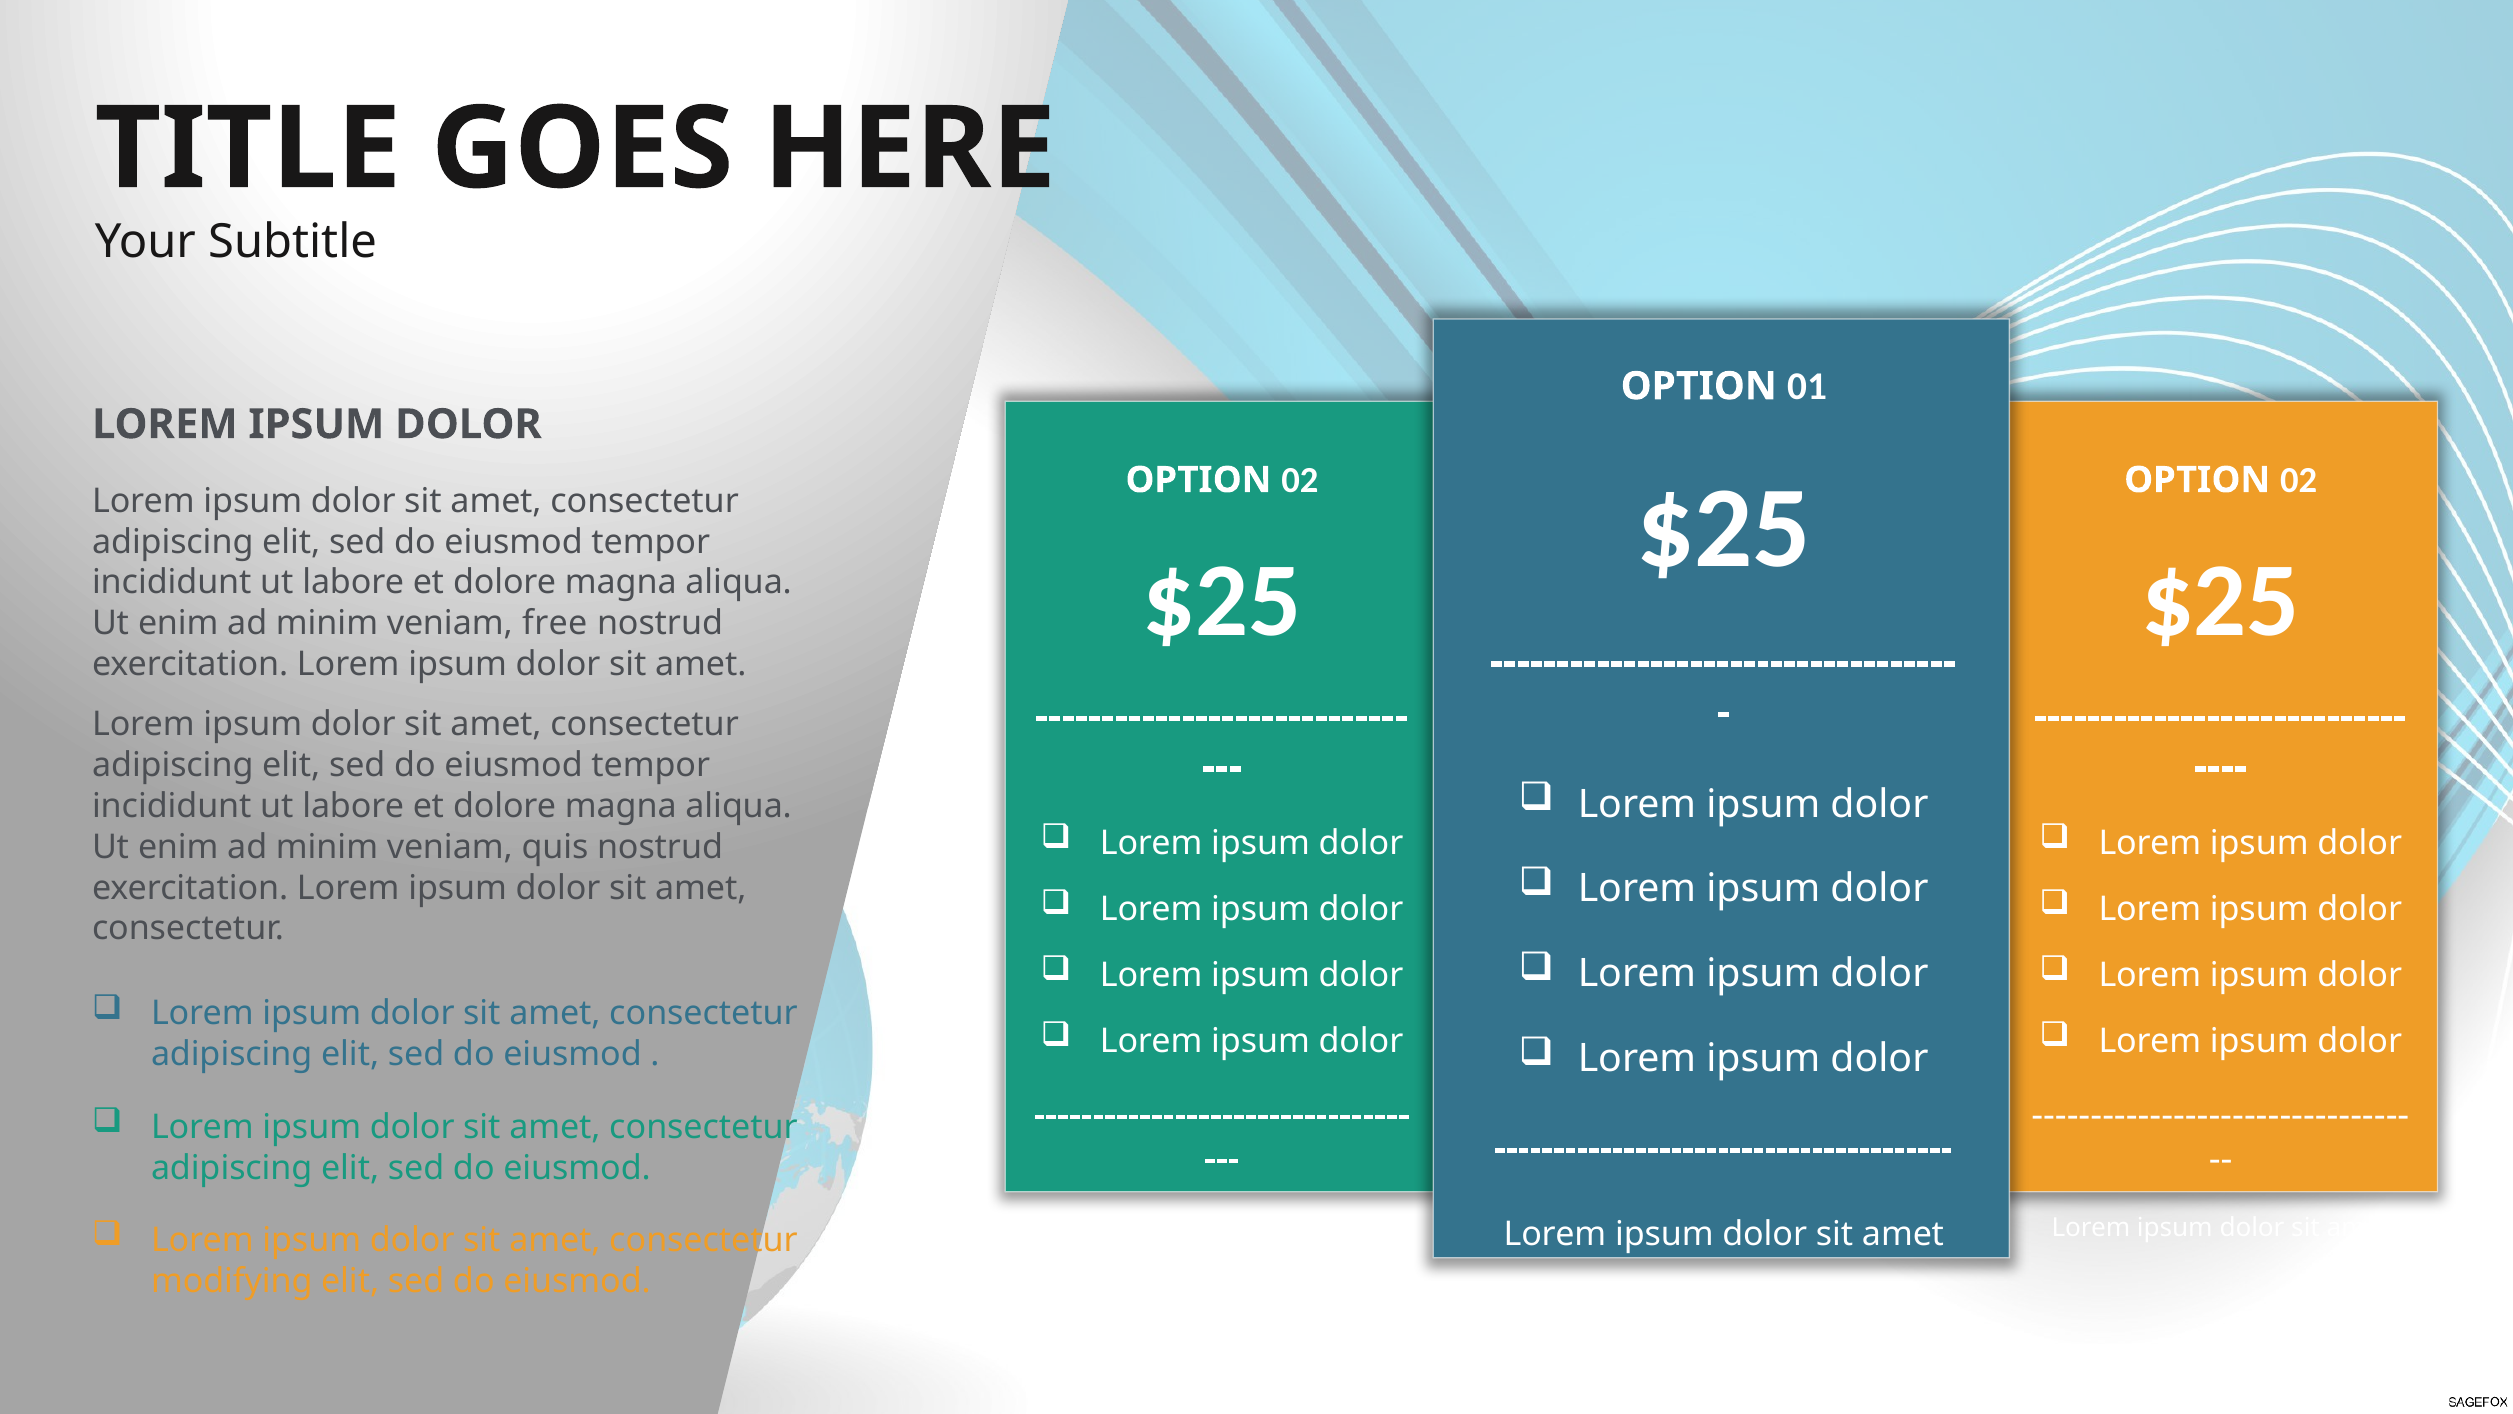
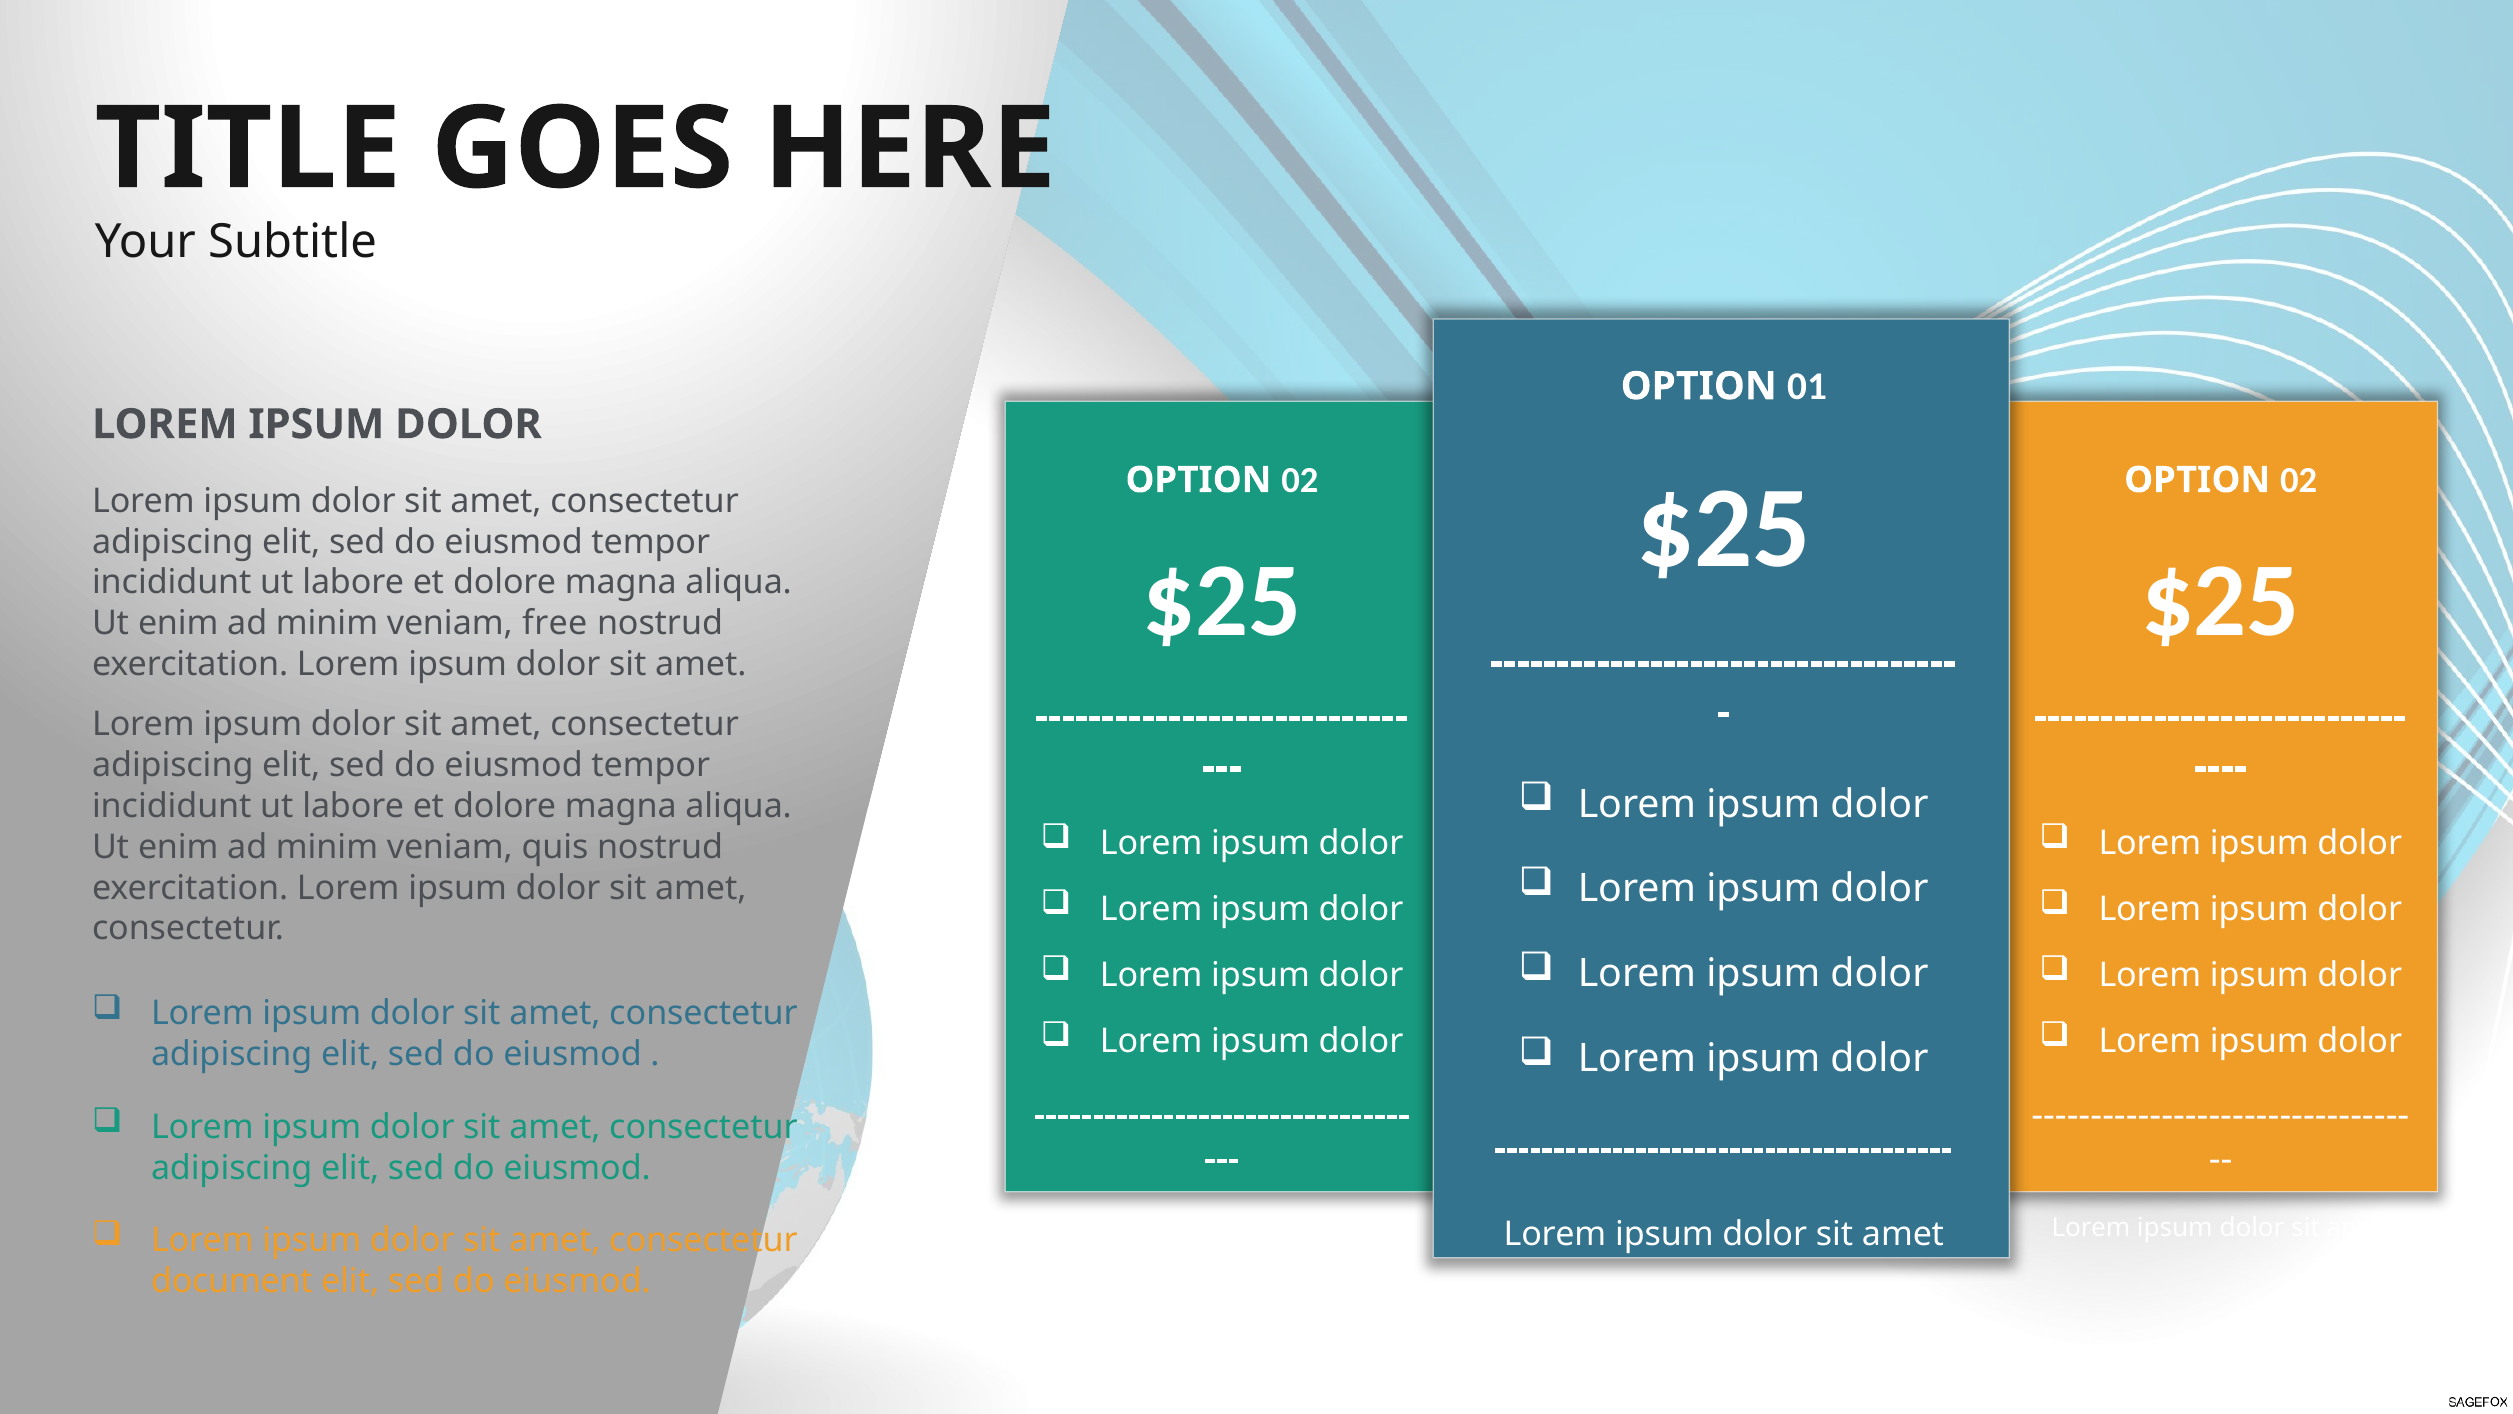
modifying: modifying -> document (232, 1281)
